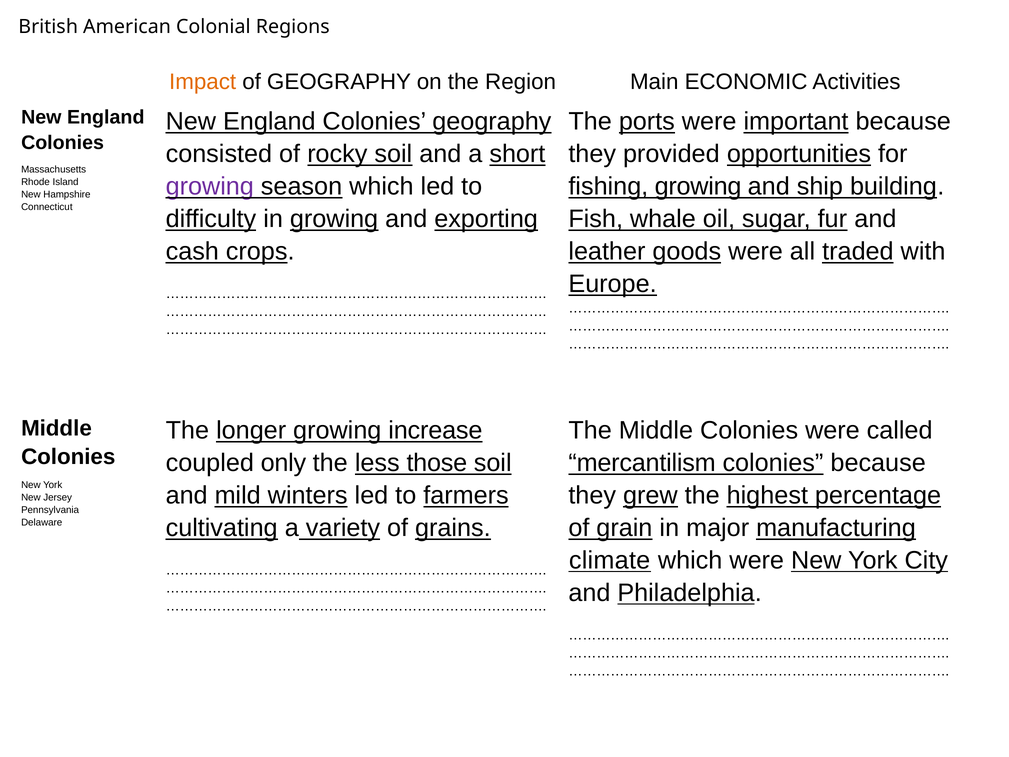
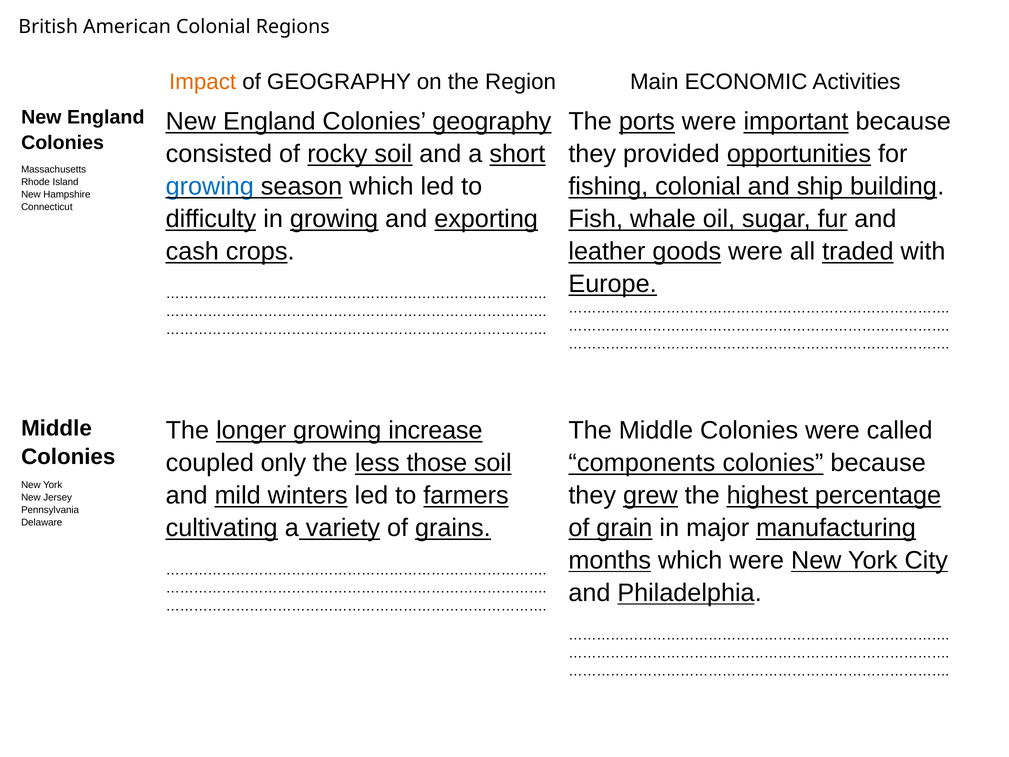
growing colour: purple -> blue (210, 186)
fishing growing: growing -> colonial (698, 186)
mercantilism: mercantilism -> components (642, 463)
climate: climate -> months (610, 560)
